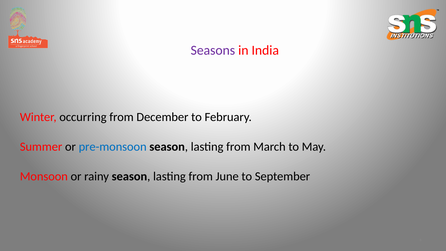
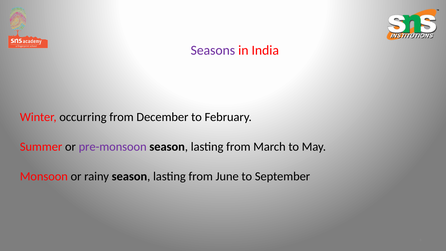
pre-monsoon colour: blue -> purple (113, 147)
